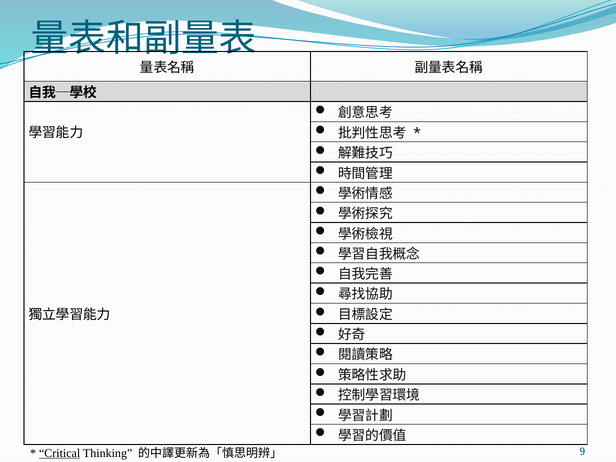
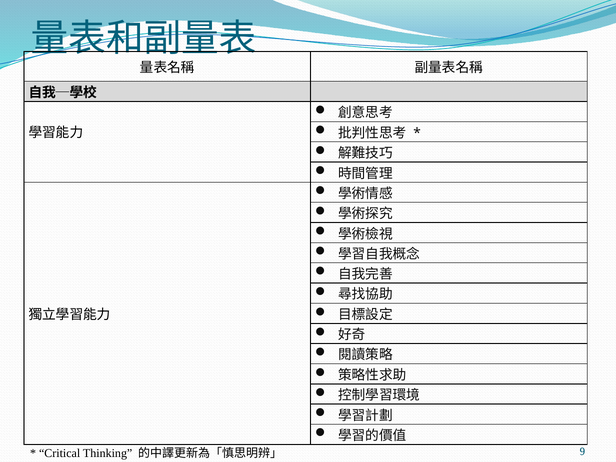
Critical underline: present -> none (60, 453)
